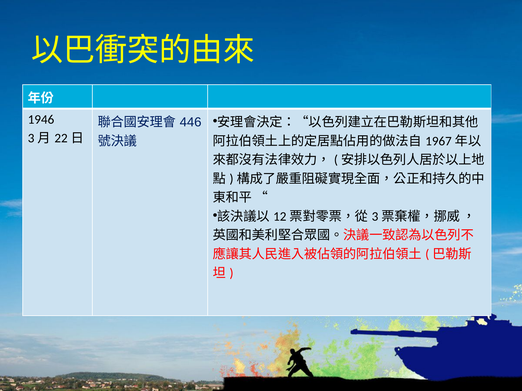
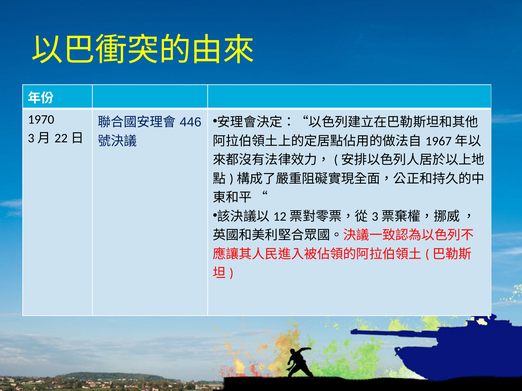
1946: 1946 -> 1970 (41, 120)
